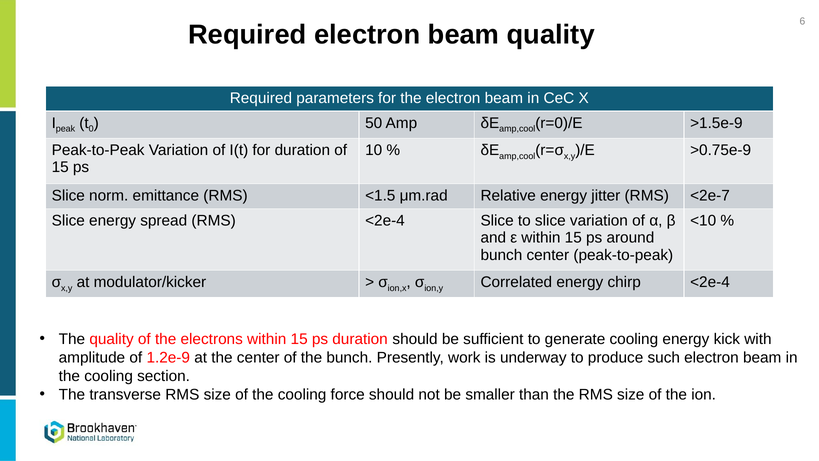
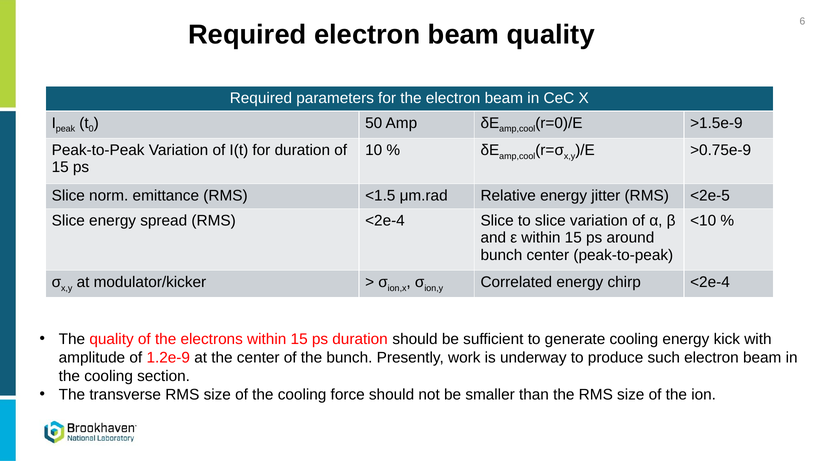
<2e-7: <2e-7 -> <2e-5 (710, 196)
